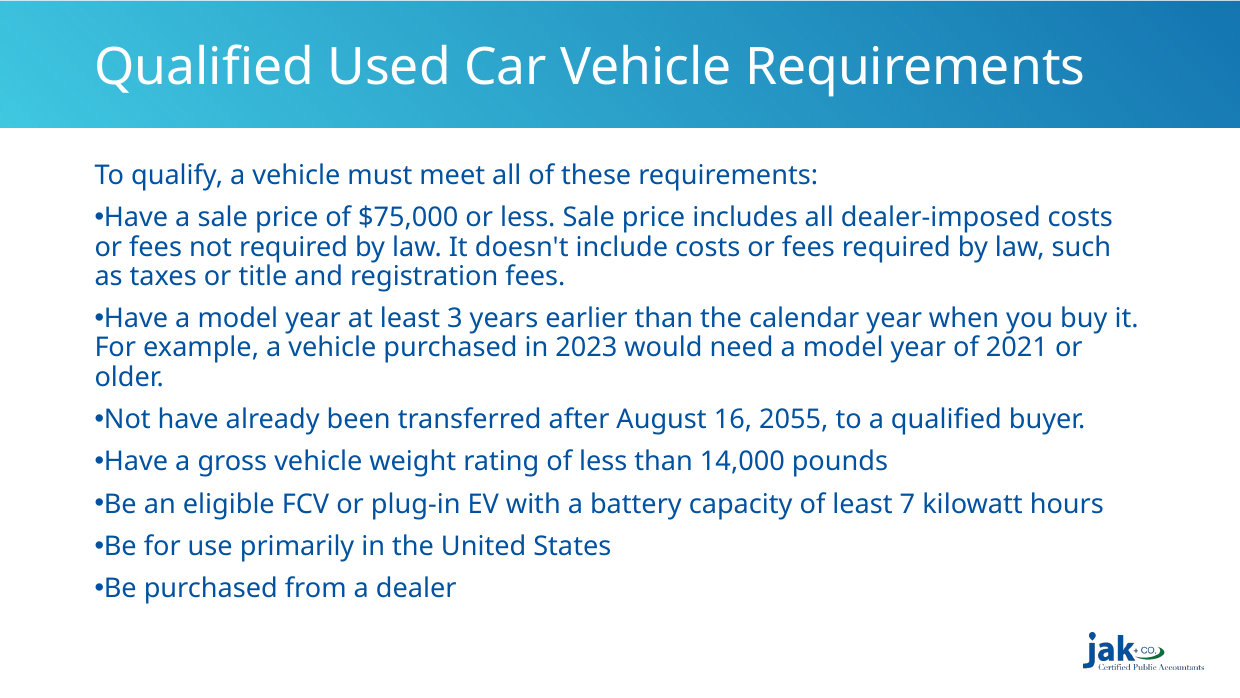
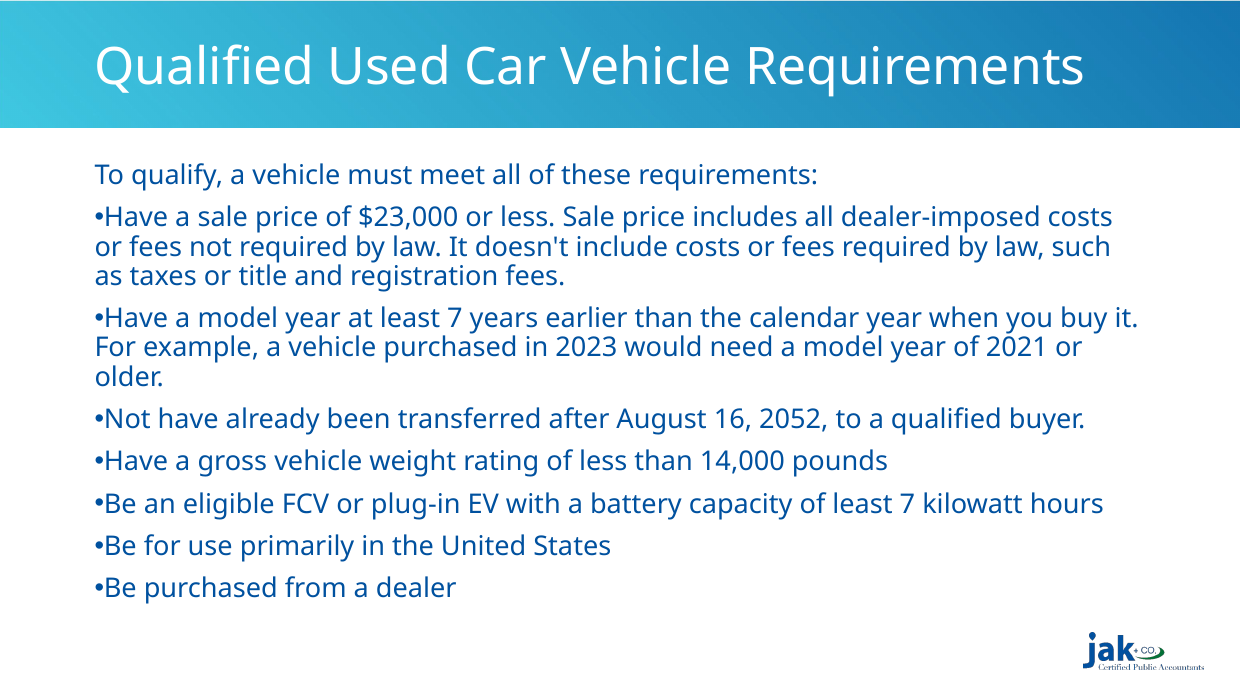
$75,000: $75,000 -> $23,000 (408, 218)
at least 3: 3 -> 7 (455, 318)
2055: 2055 -> 2052 (794, 419)
